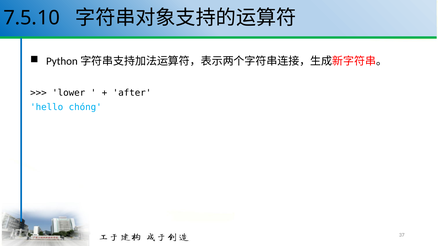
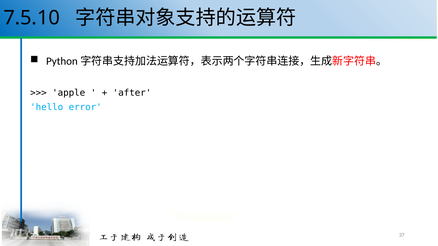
lower: lower -> apple (69, 93)
chóng: chóng -> error (85, 107)
